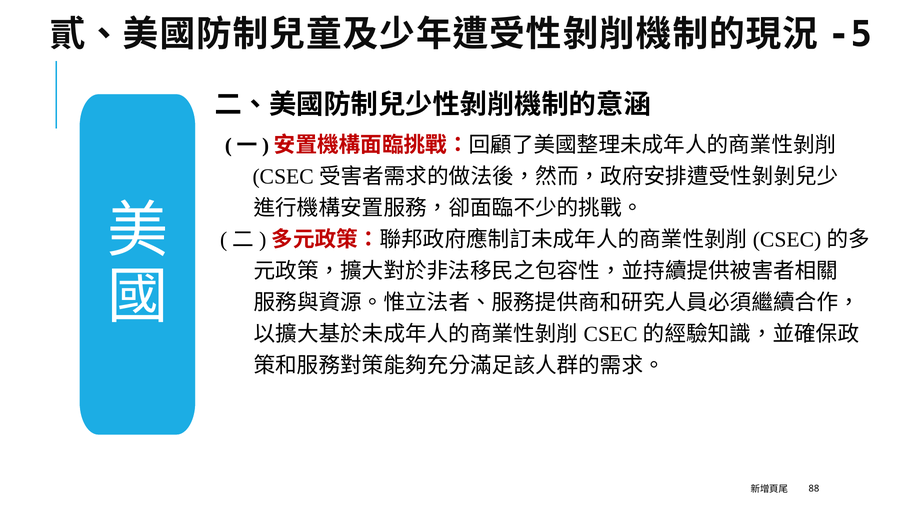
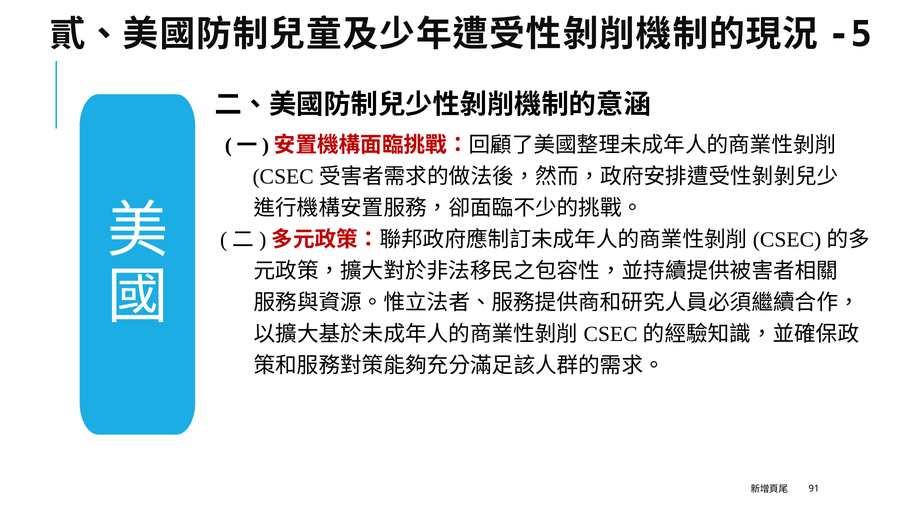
88: 88 -> 91 (814, 489)
